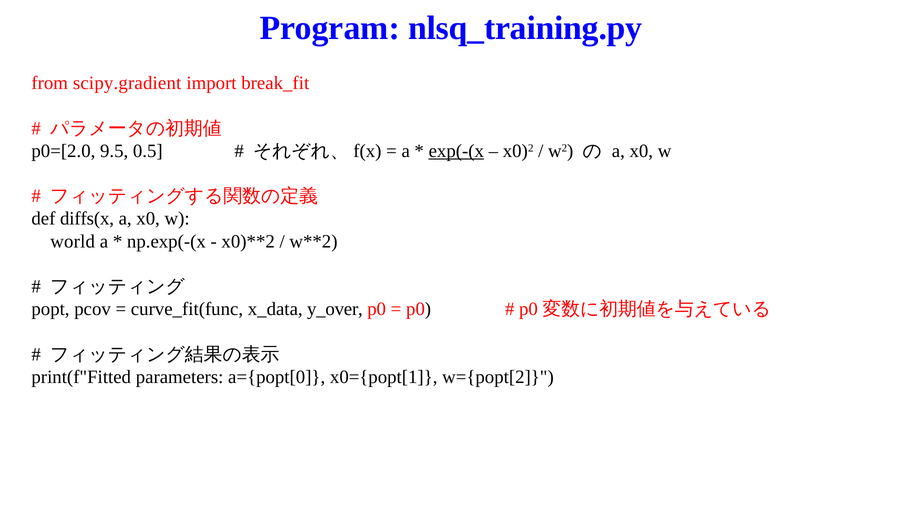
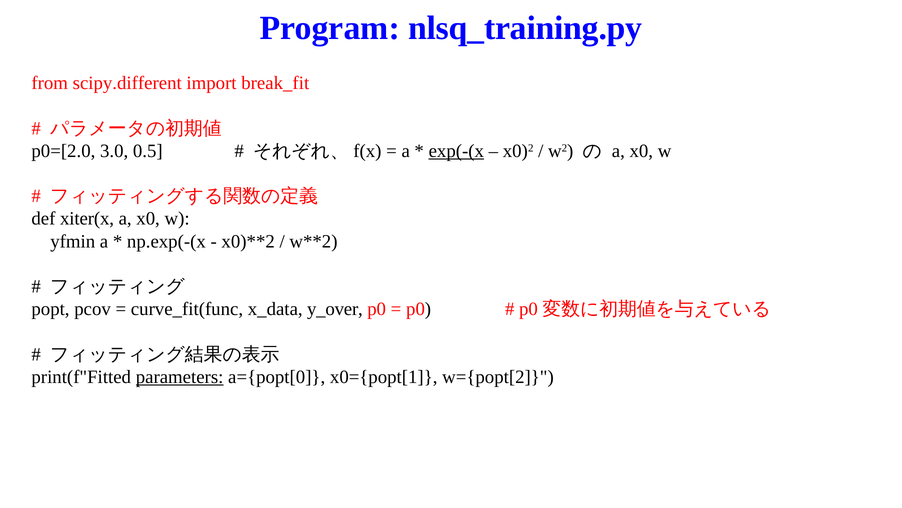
scipy.gradient: scipy.gradient -> scipy.different (127, 83)
9.5: 9.5 -> 3.0 (114, 151)
diffs(x: diffs(x -> xiter(x (87, 219)
world: world -> yfmin (73, 241)
parameters underline: none -> present (180, 376)
